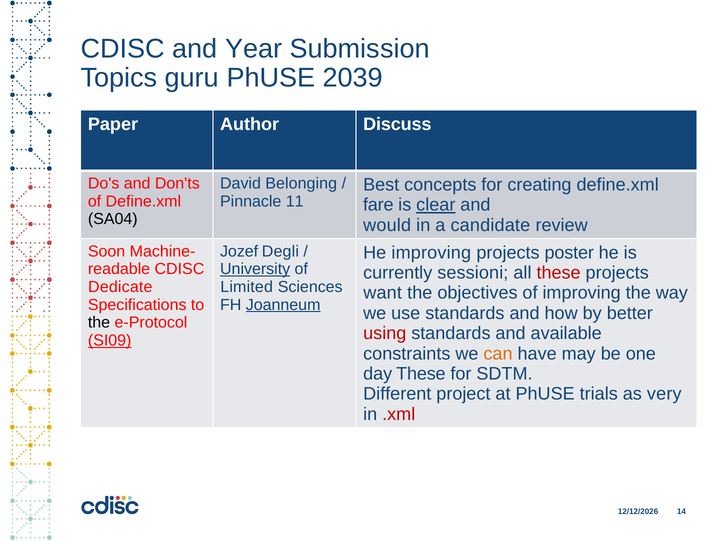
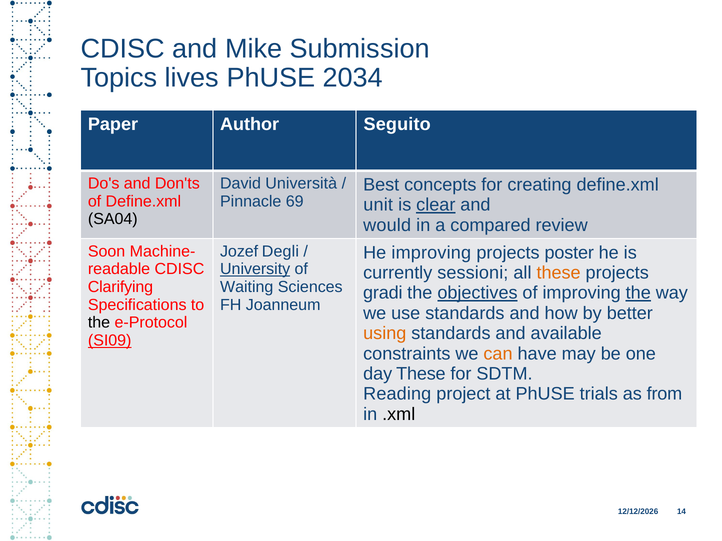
Year: Year -> Mike (254, 49)
guru: guru -> lives (192, 78)
2039: 2039 -> 2034 (353, 78)
Discuss: Discuss -> Seguito (397, 124)
Belonging: Belonging -> Università (301, 184)
11: 11 -> 69 (295, 202)
fare: fare -> unit (378, 205)
candidate: candidate -> compared (490, 225)
these colour: red -> orange (559, 273)
Dedicate: Dedicate -> Clarifying (120, 287)
Limited: Limited -> Waiting (247, 287)
want: want -> gradi (383, 293)
objectives underline: none -> present (477, 293)
the underline: none -> present (638, 293)
Joanneum underline: present -> none (283, 305)
using colour: red -> orange (385, 334)
Different: Different -> Reading (397, 394)
very: very -> from (664, 394)
.xml colour: red -> black (399, 415)
